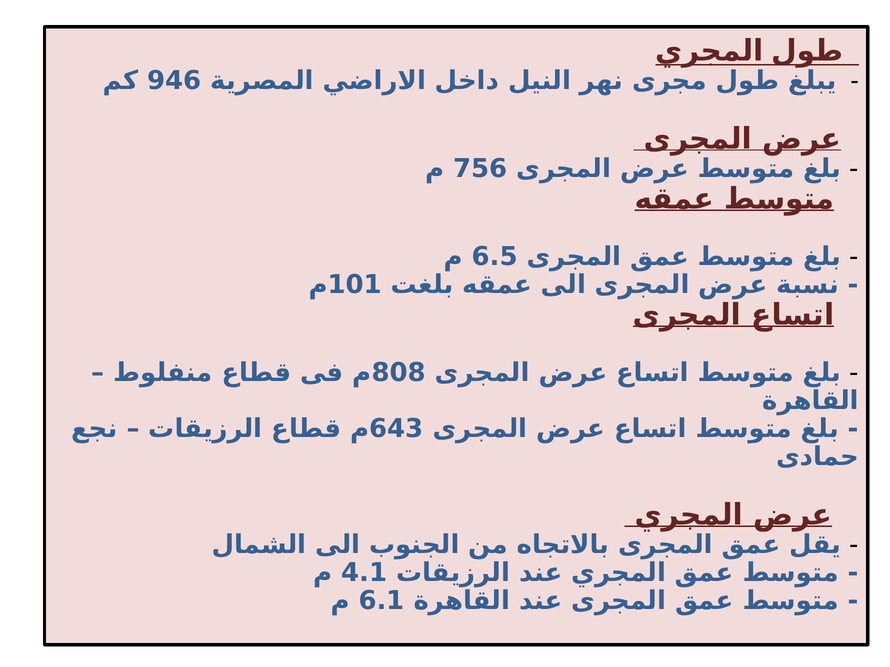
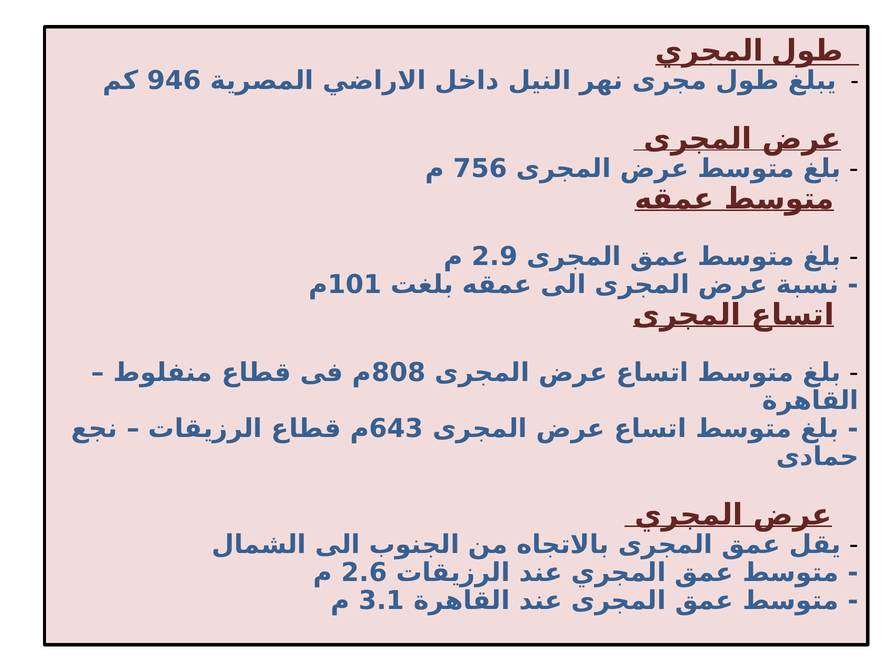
6.5: 6.5 -> 2.9 (495, 257)
4.1: 4.1 -> 2.6 (364, 573)
6.1: 6.1 -> 3.1 (381, 601)
